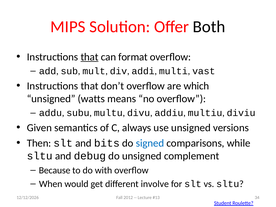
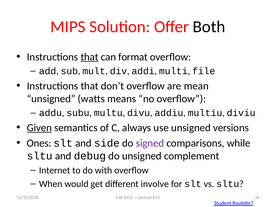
vast: vast -> file (204, 71)
which: which -> mean (196, 86)
Given underline: none -> present (39, 128)
Then: Then -> Ones (39, 143)
bits: bits -> side (107, 143)
signed colour: blue -> purple (150, 143)
Because: Because -> Internet (55, 170)
